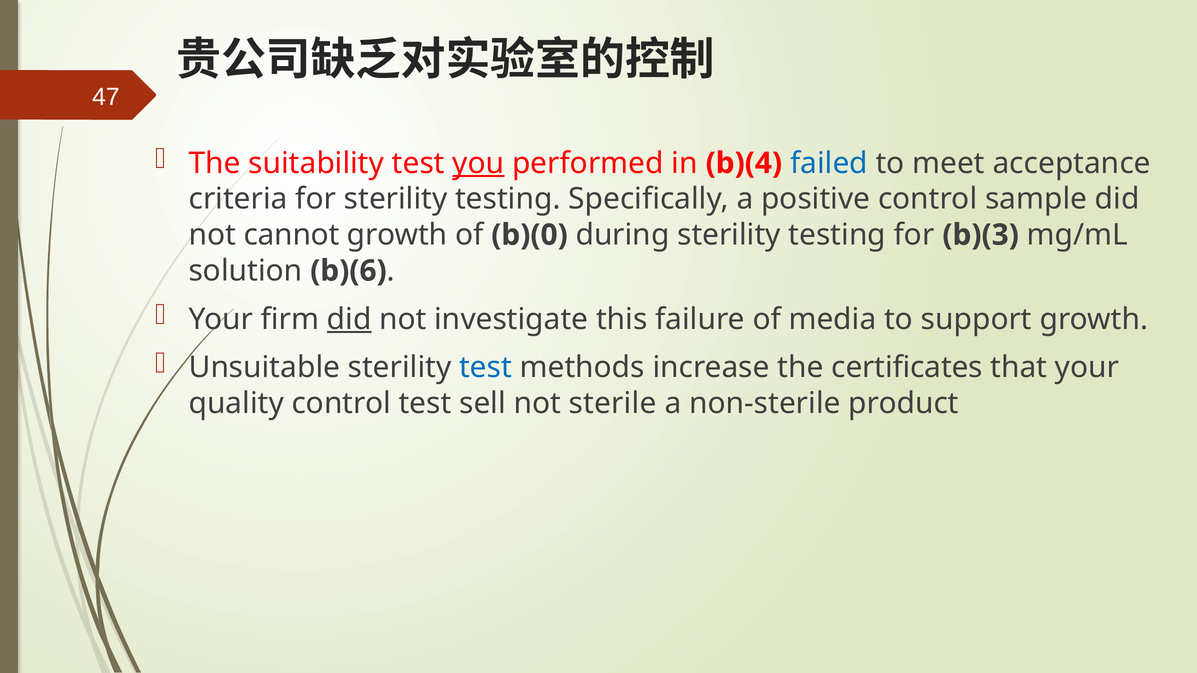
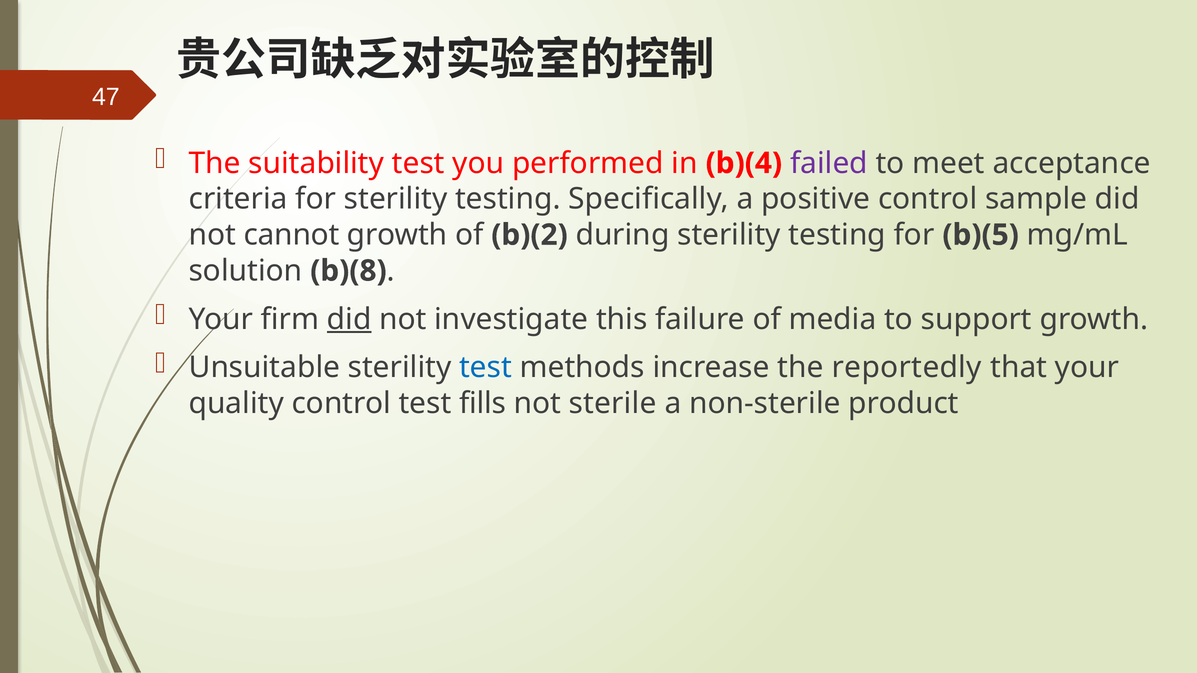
you underline: present -> none (478, 163)
failed colour: blue -> purple (829, 163)
b)(0: b)(0 -> b)(2 (530, 235)
b)(3: b)(3 -> b)(5 (981, 235)
b)(6: b)(6 -> b)(8 (348, 271)
certificates: certificates -> reportedly (907, 368)
sell: sell -> fills (483, 404)
